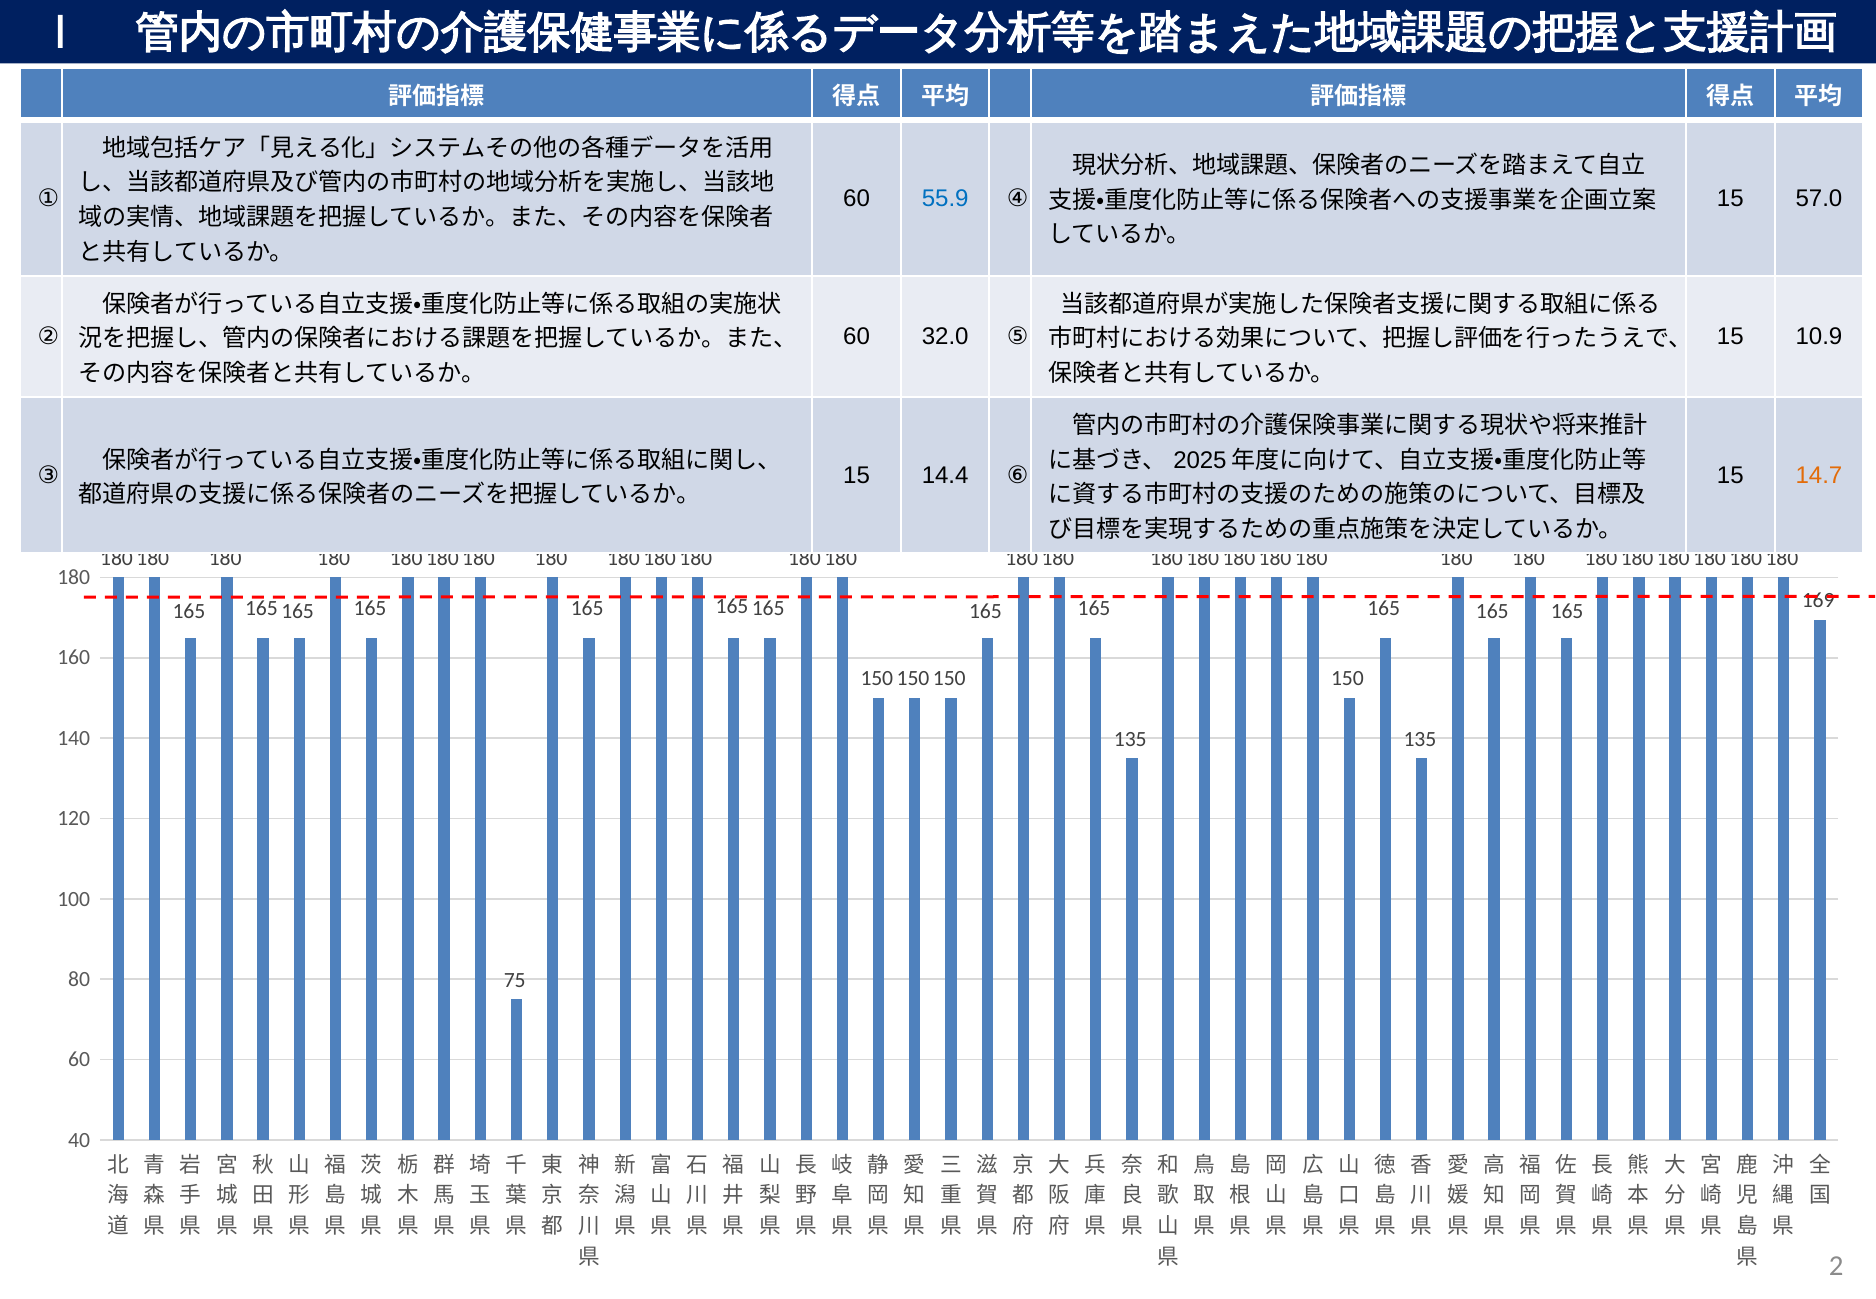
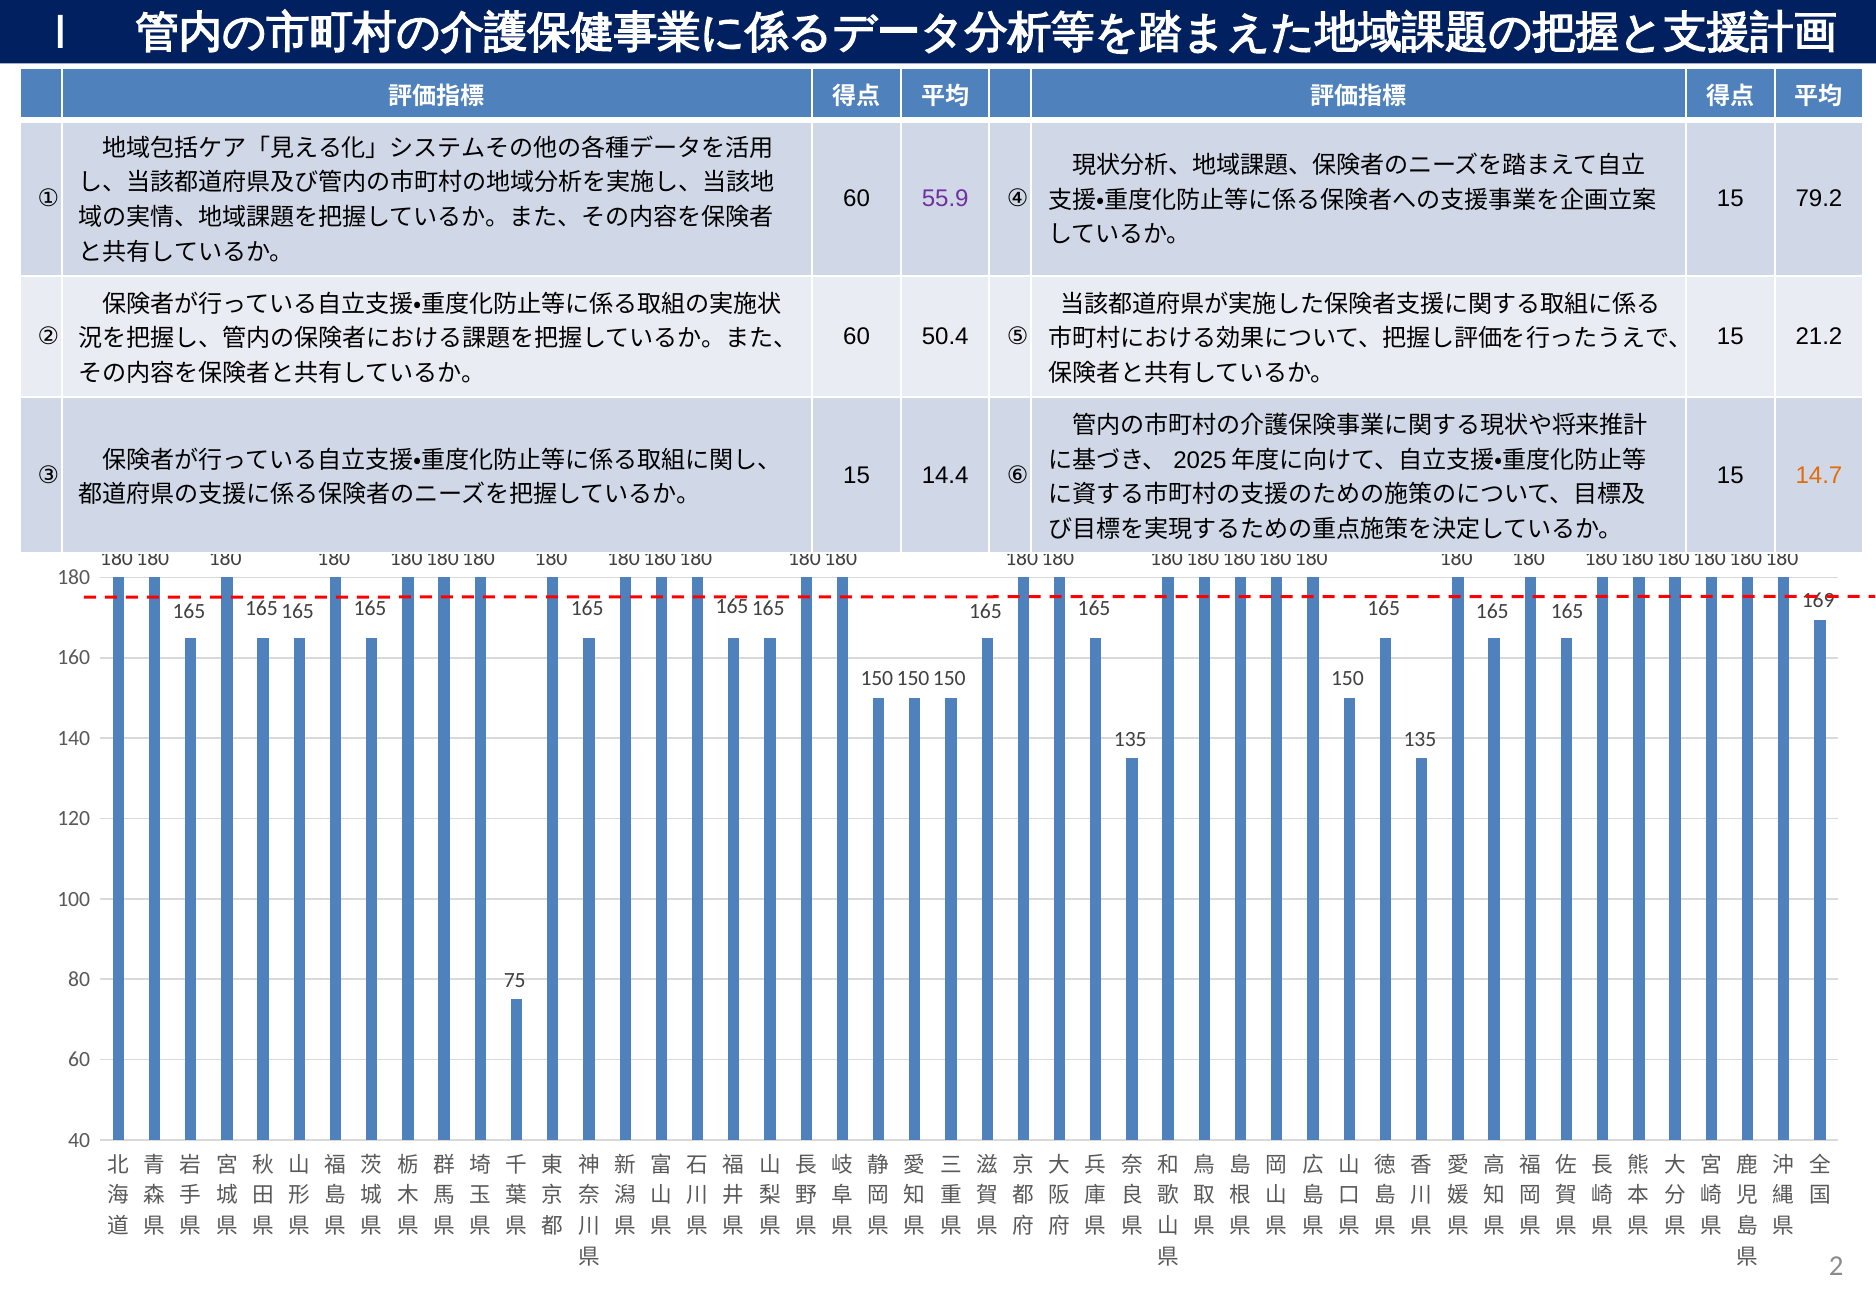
55.9 colour: blue -> purple (945, 198)
57.0: 57.0 -> 79.2 (1819, 198)
32.0: 32.0 -> 50.4 (945, 337)
10.9: 10.9 -> 21.2 (1819, 337)
